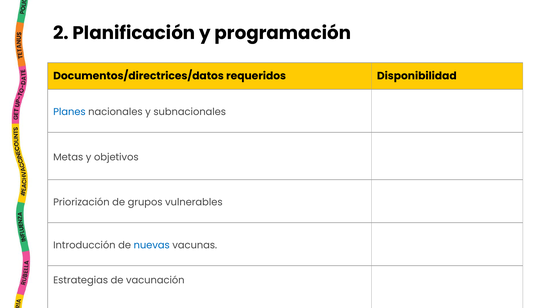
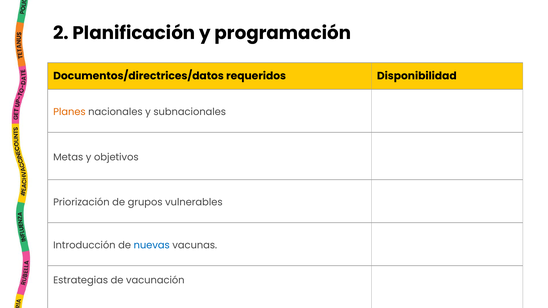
Planes colour: blue -> orange (69, 112)
